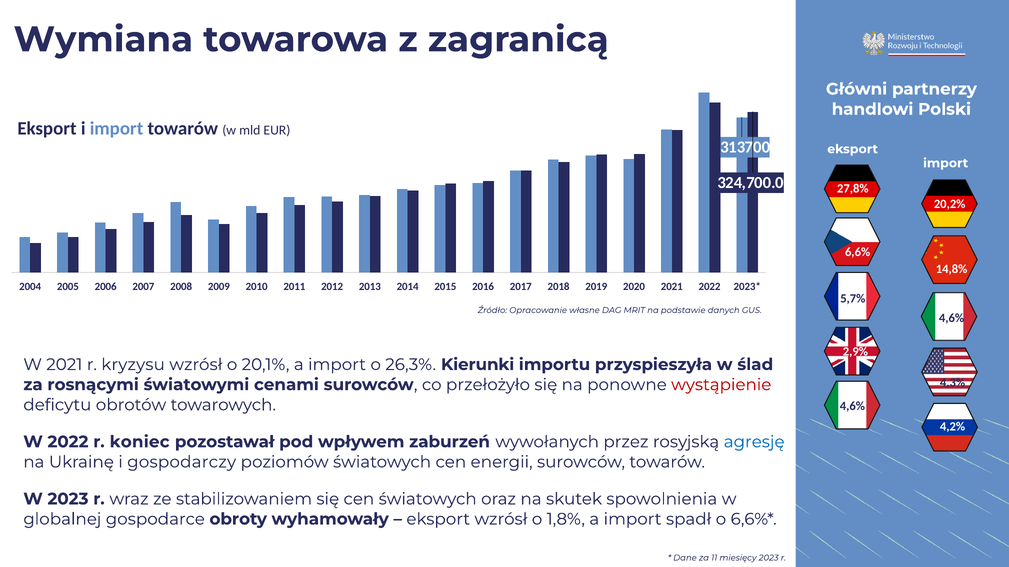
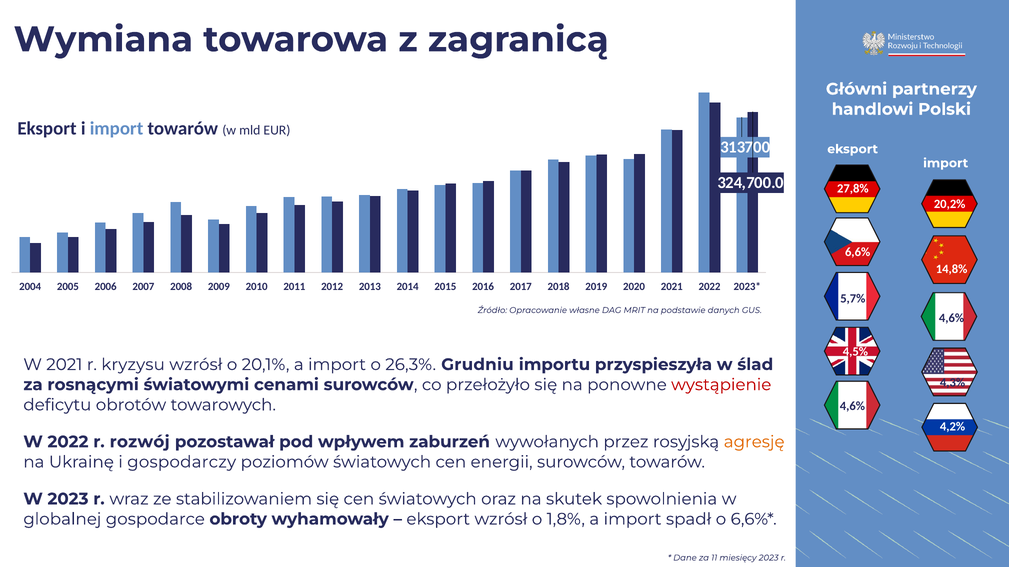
2,9%: 2,9% -> 4,5% (855, 352)
Kierunki: Kierunki -> Grudniu (477, 365)
koniec: koniec -> rozwój (140, 442)
agresję colour: blue -> orange (754, 442)
